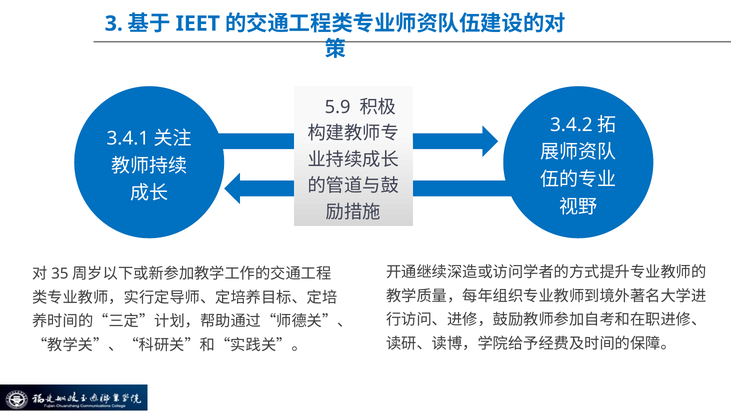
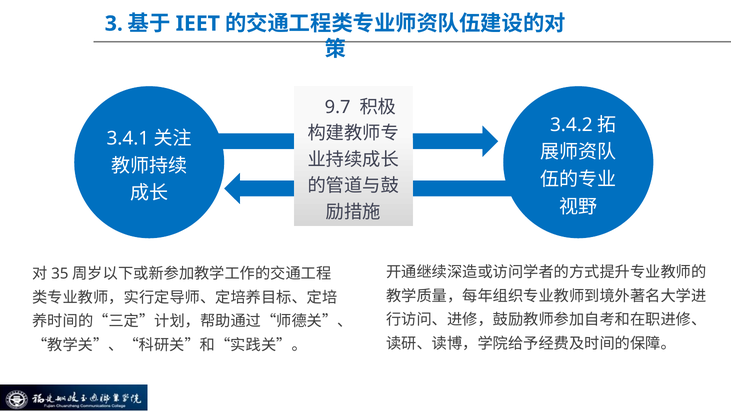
5.9: 5.9 -> 9.7 (338, 107)
